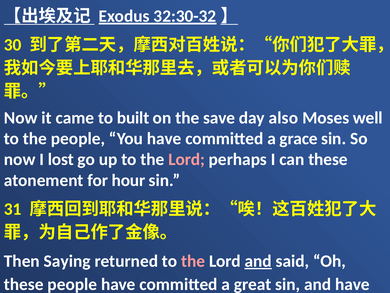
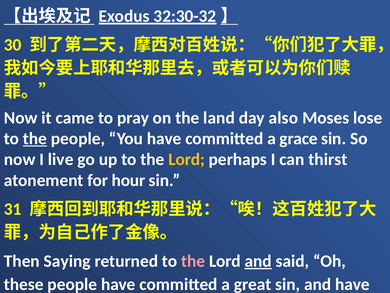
built: built -> pray (133, 118)
save: save -> land (219, 118)
well: well -> lose (368, 118)
the underline: none -> present (35, 138)
lost: lost -> live (61, 159)
Lord colour: pink -> yellow (187, 159)
can these: these -> thirst (328, 159)
